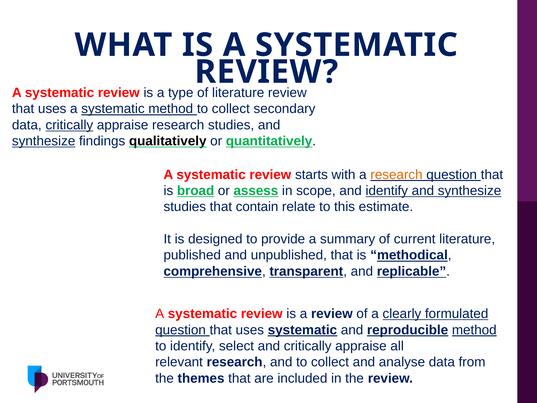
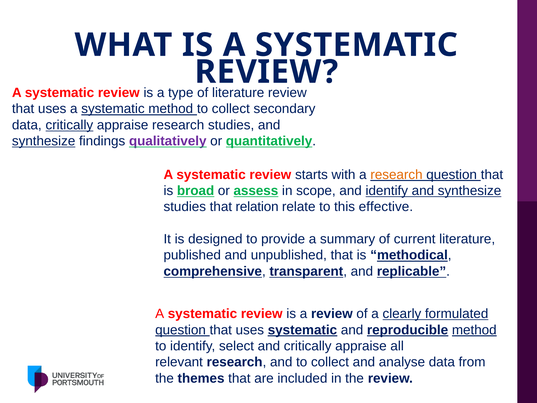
qualitatively colour: black -> purple (168, 141)
contain: contain -> relation (257, 207)
estimate: estimate -> effective (386, 207)
